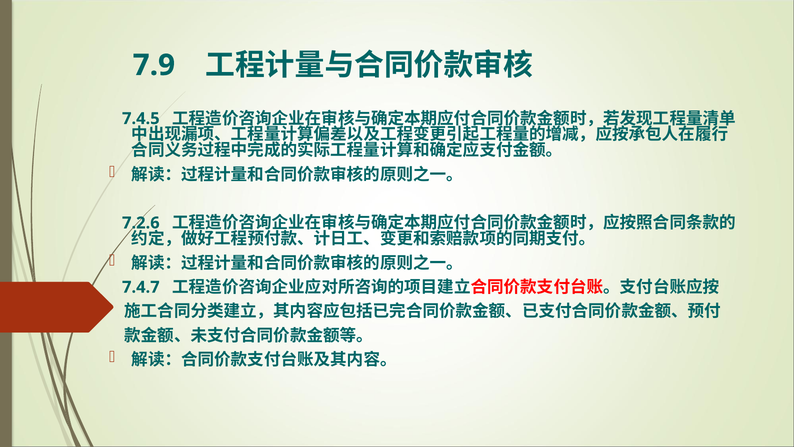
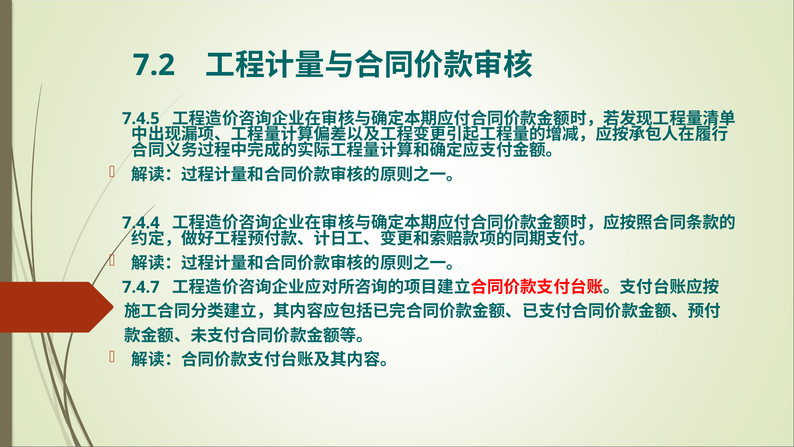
7.9: 7.9 -> 7.2 (154, 65)
7.2.6: 7.2.6 -> 7.4.4 (141, 223)
